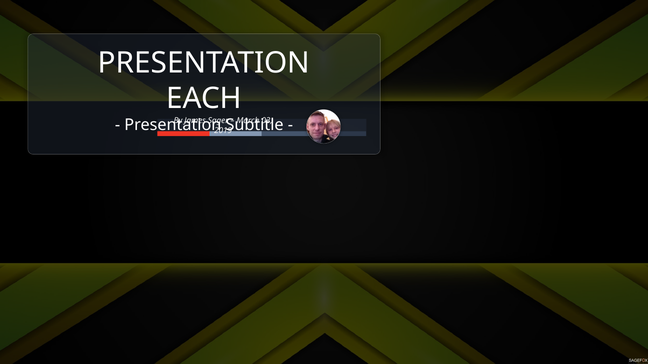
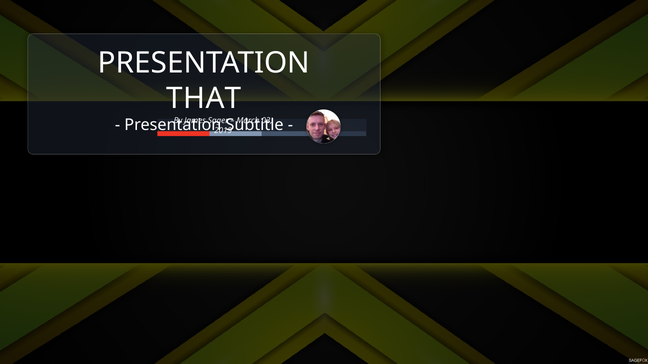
EACH: EACH -> THAT (204, 98)
